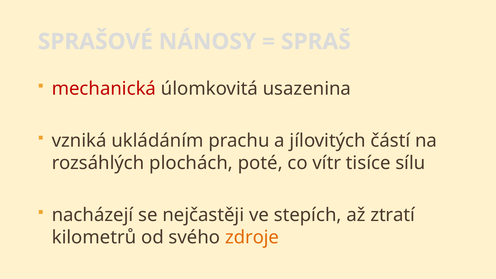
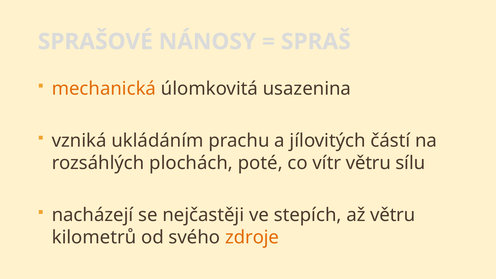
mechanická colour: red -> orange (104, 89)
vítr tisíce: tisíce -> větru (368, 163)
až ztratí: ztratí -> větru (393, 215)
